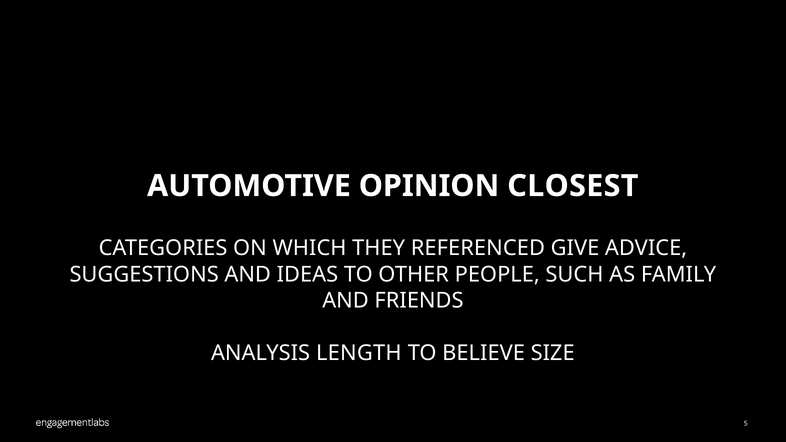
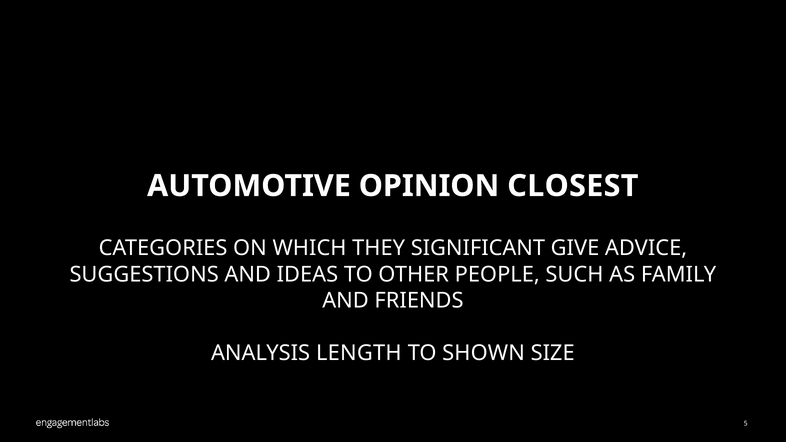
REFERENCED: REFERENCED -> SIGNIFICANT (478, 248)
BELIEVE: BELIEVE -> SHOWN (484, 353)
